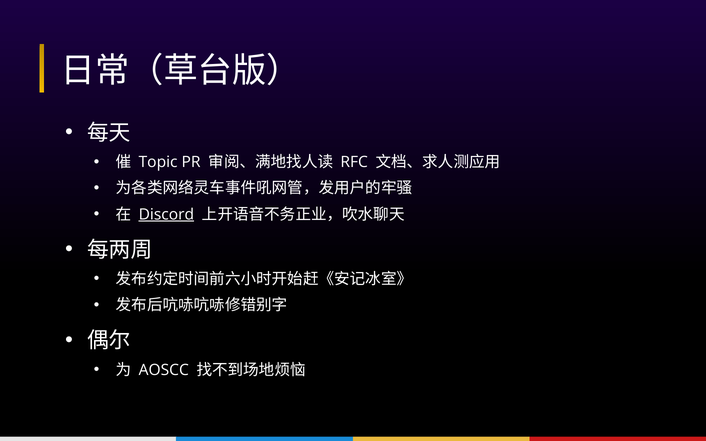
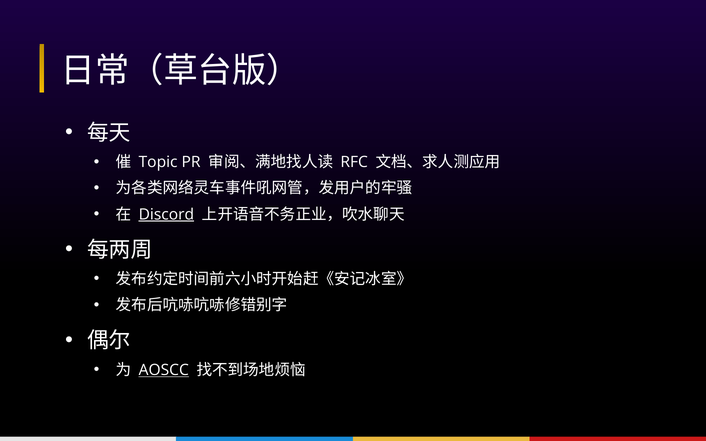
AOSCC underline: none -> present (164, 370)
